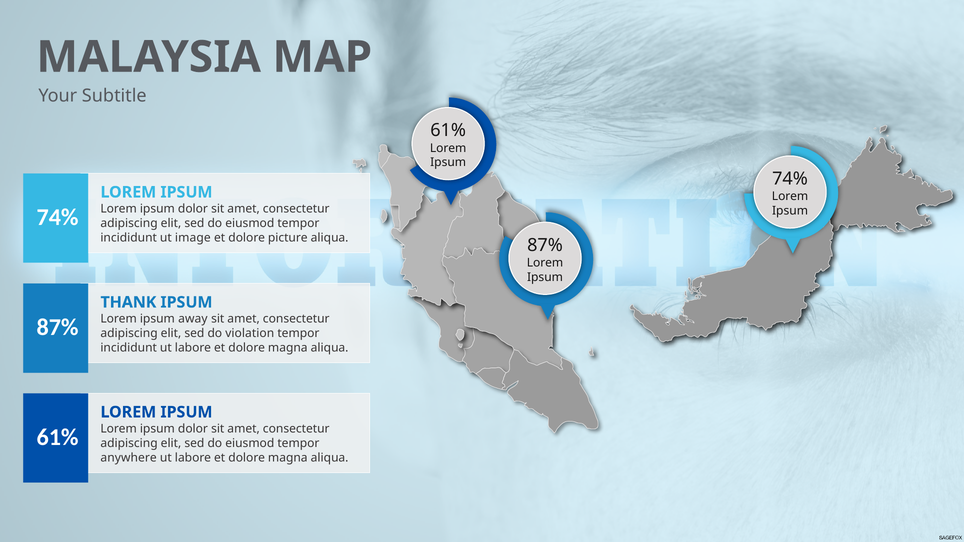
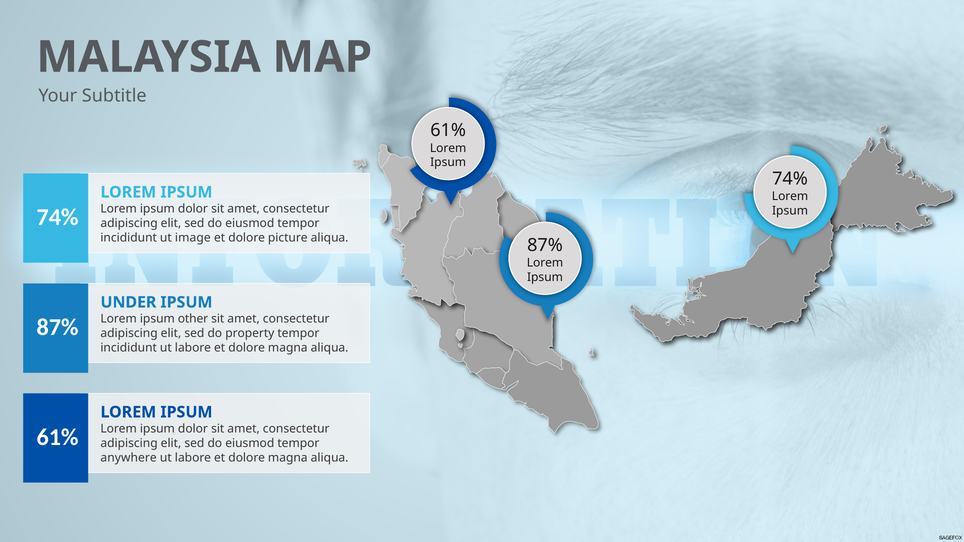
THANK: THANK -> UNDER (128, 302)
away: away -> other (193, 319)
violation: violation -> property (250, 333)
